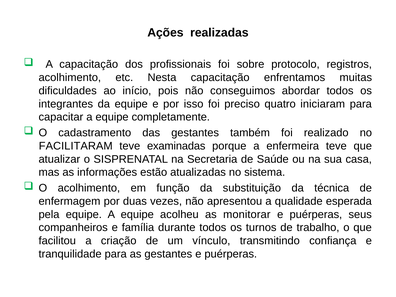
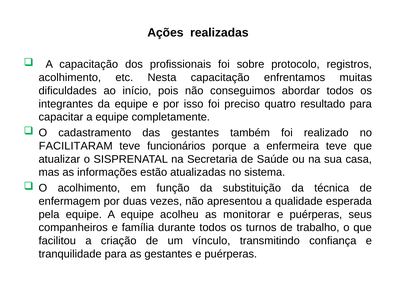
iniciaram: iniciaram -> resultado (323, 104)
examinadas: examinadas -> funcionários (176, 146)
